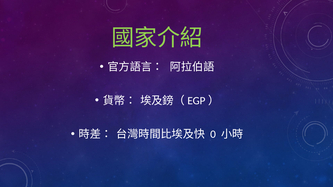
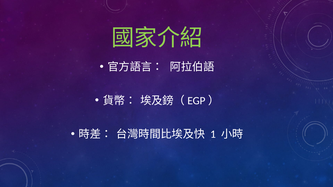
0: 0 -> 1 (213, 134)
